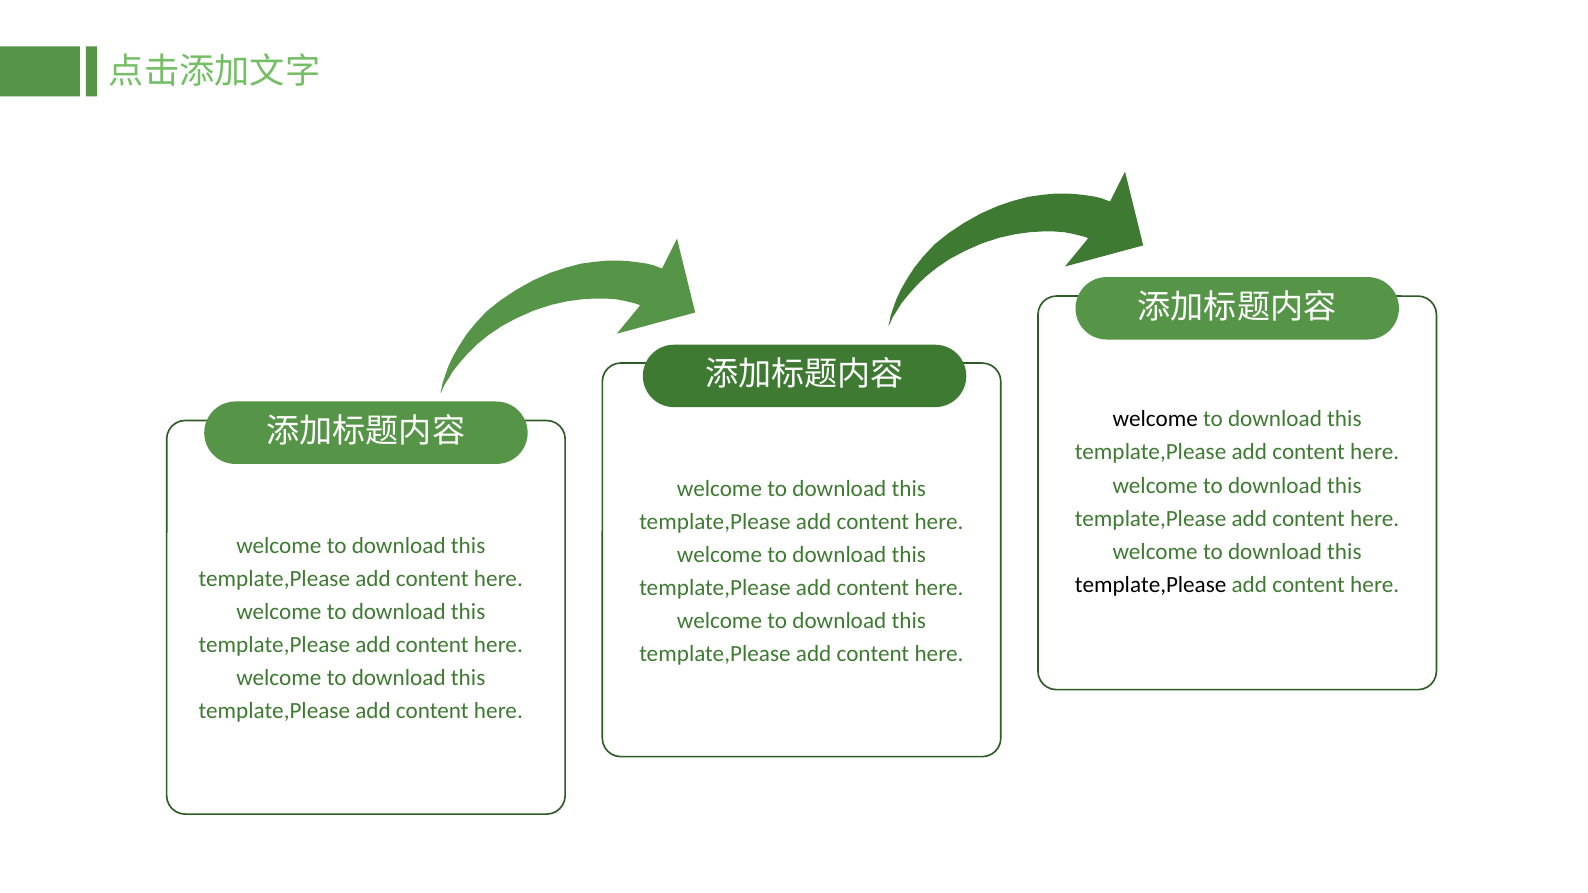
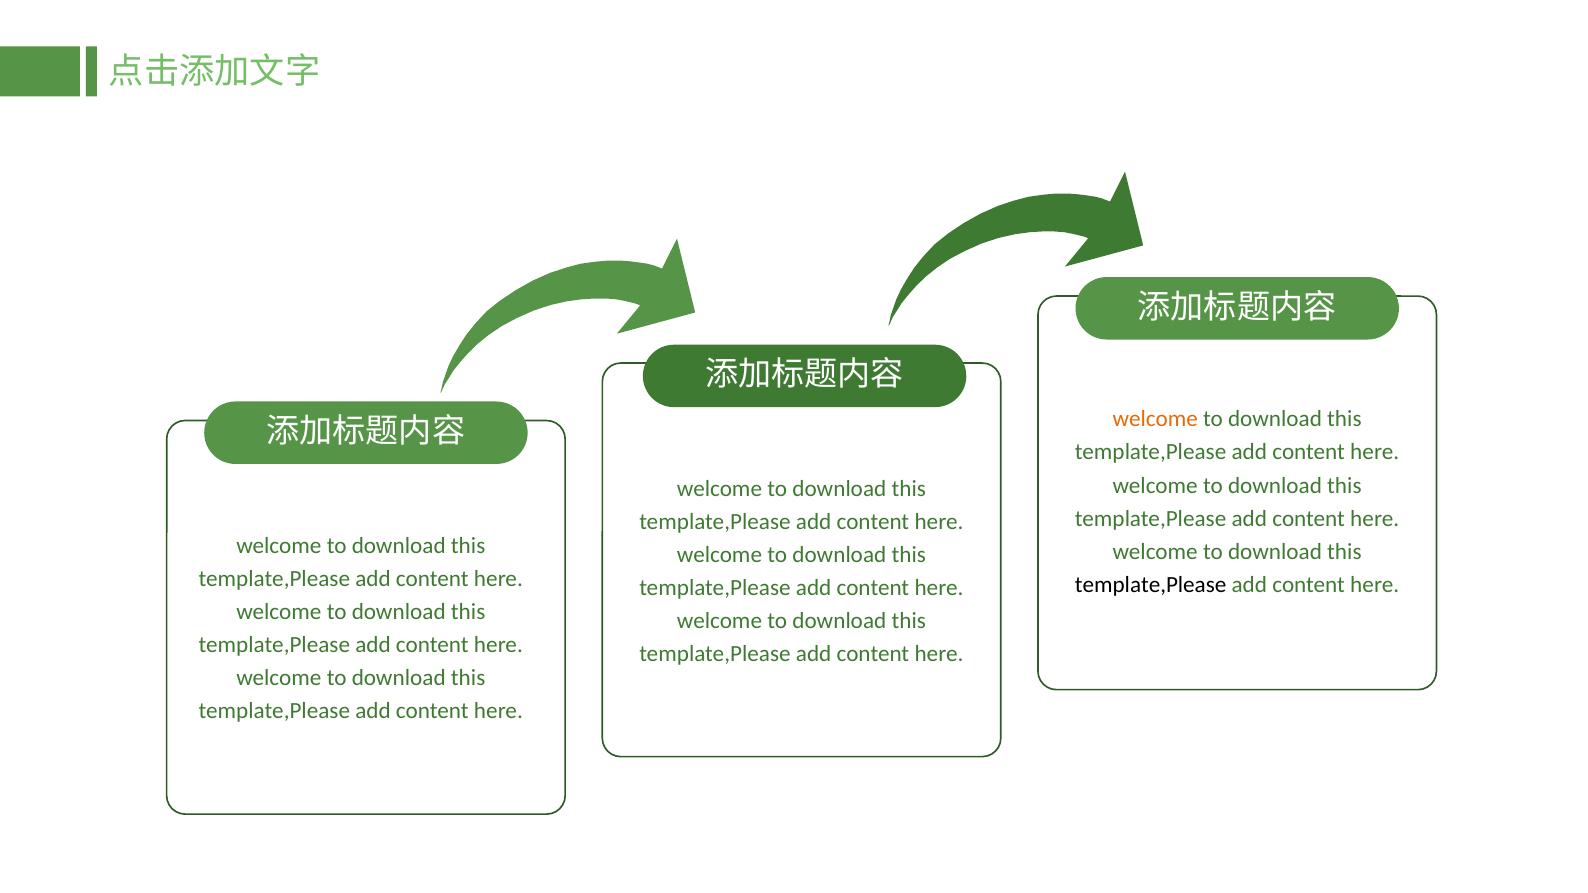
welcome colour: black -> orange (1155, 419)
